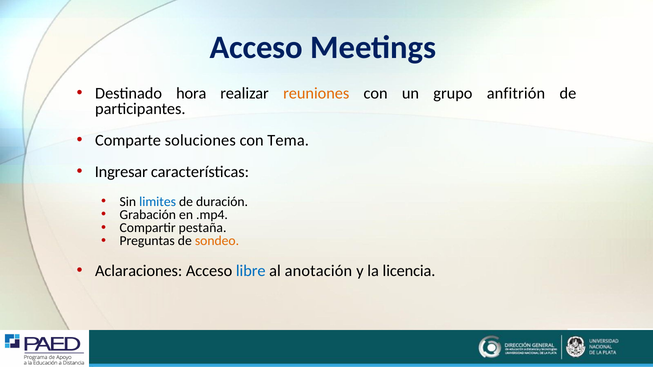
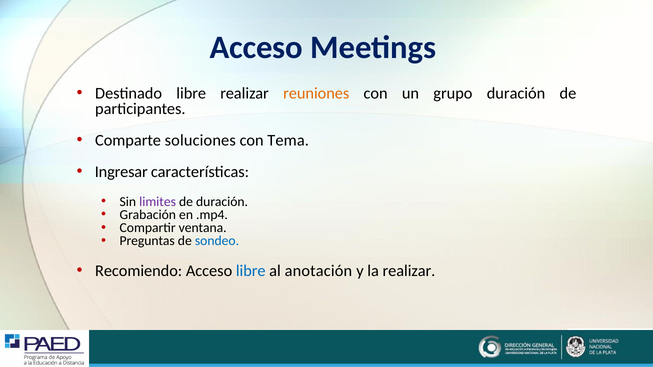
Destinado hora: hora -> libre (191, 93)
grupo anfitrión: anfitrión -> duración (516, 93)
limites colour: blue -> purple (158, 202)
pestaña: pestaña -> ventana (203, 228)
sondeo colour: orange -> blue (217, 241)
Aclaraciones: Aclaraciones -> Recomiendo (139, 271)
la licencia: licencia -> realizar (409, 271)
